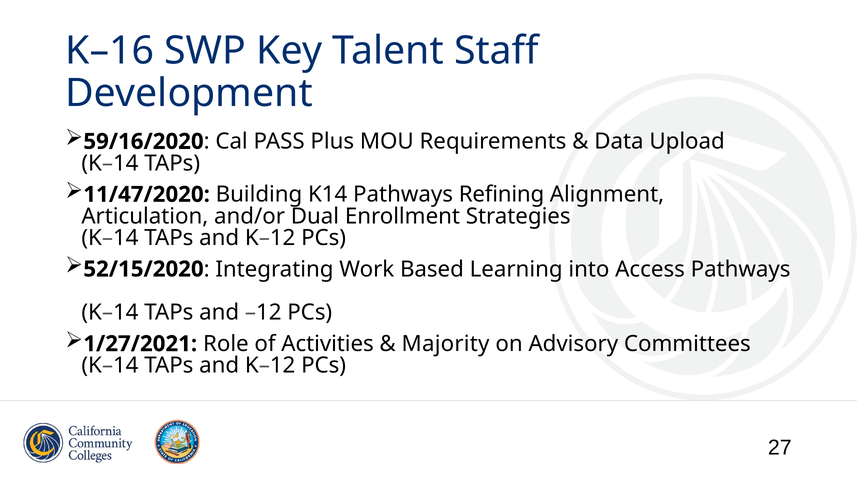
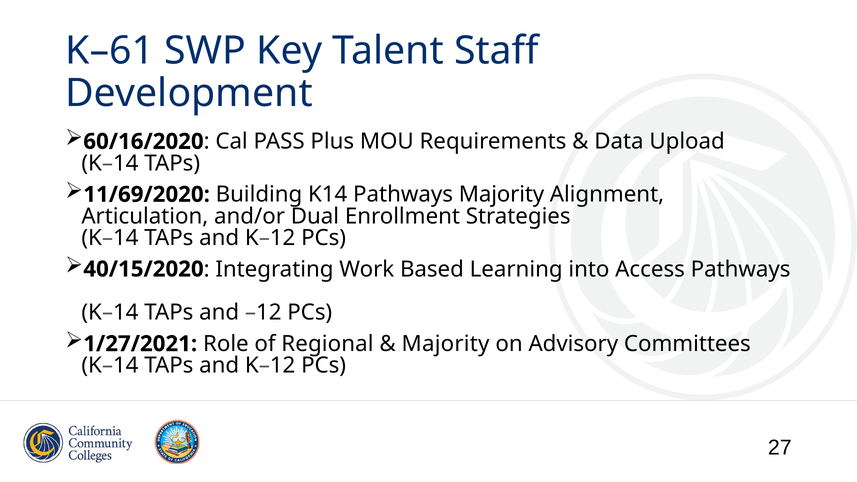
K–16: K–16 -> K–61 (110, 51)
59/16/2020: 59/16/2020 -> 60/16/2020 (144, 142)
11/47/2020: 11/47/2020 -> 11/69/2020 (147, 195)
Pathways Refining: Refining -> Majority (501, 195)
52/15/2020: 52/15/2020 -> 40/15/2020 (144, 269)
Activities: Activities -> Regional (327, 344)
